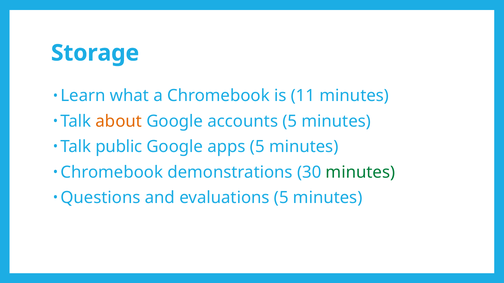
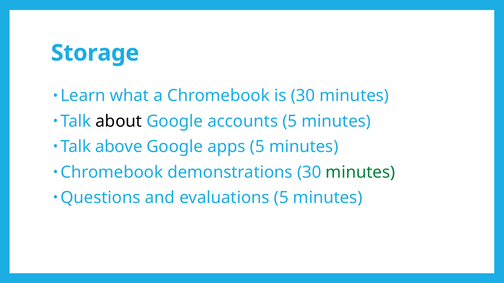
is 11: 11 -> 30 (303, 96)
about colour: orange -> black (119, 121)
public: public -> above (119, 147)
